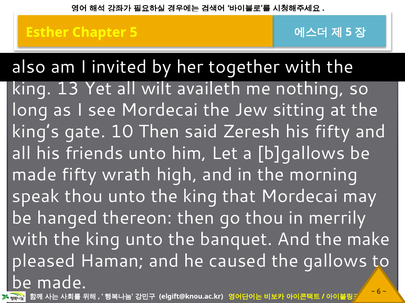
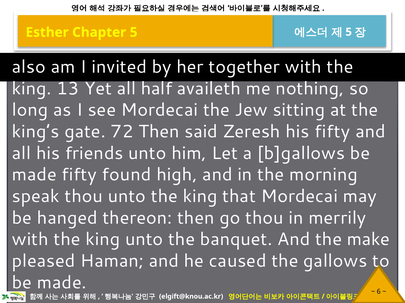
wilt: wilt -> half (157, 89)
10: 10 -> 72 (122, 132)
wrath: wrath -> found (127, 175)
